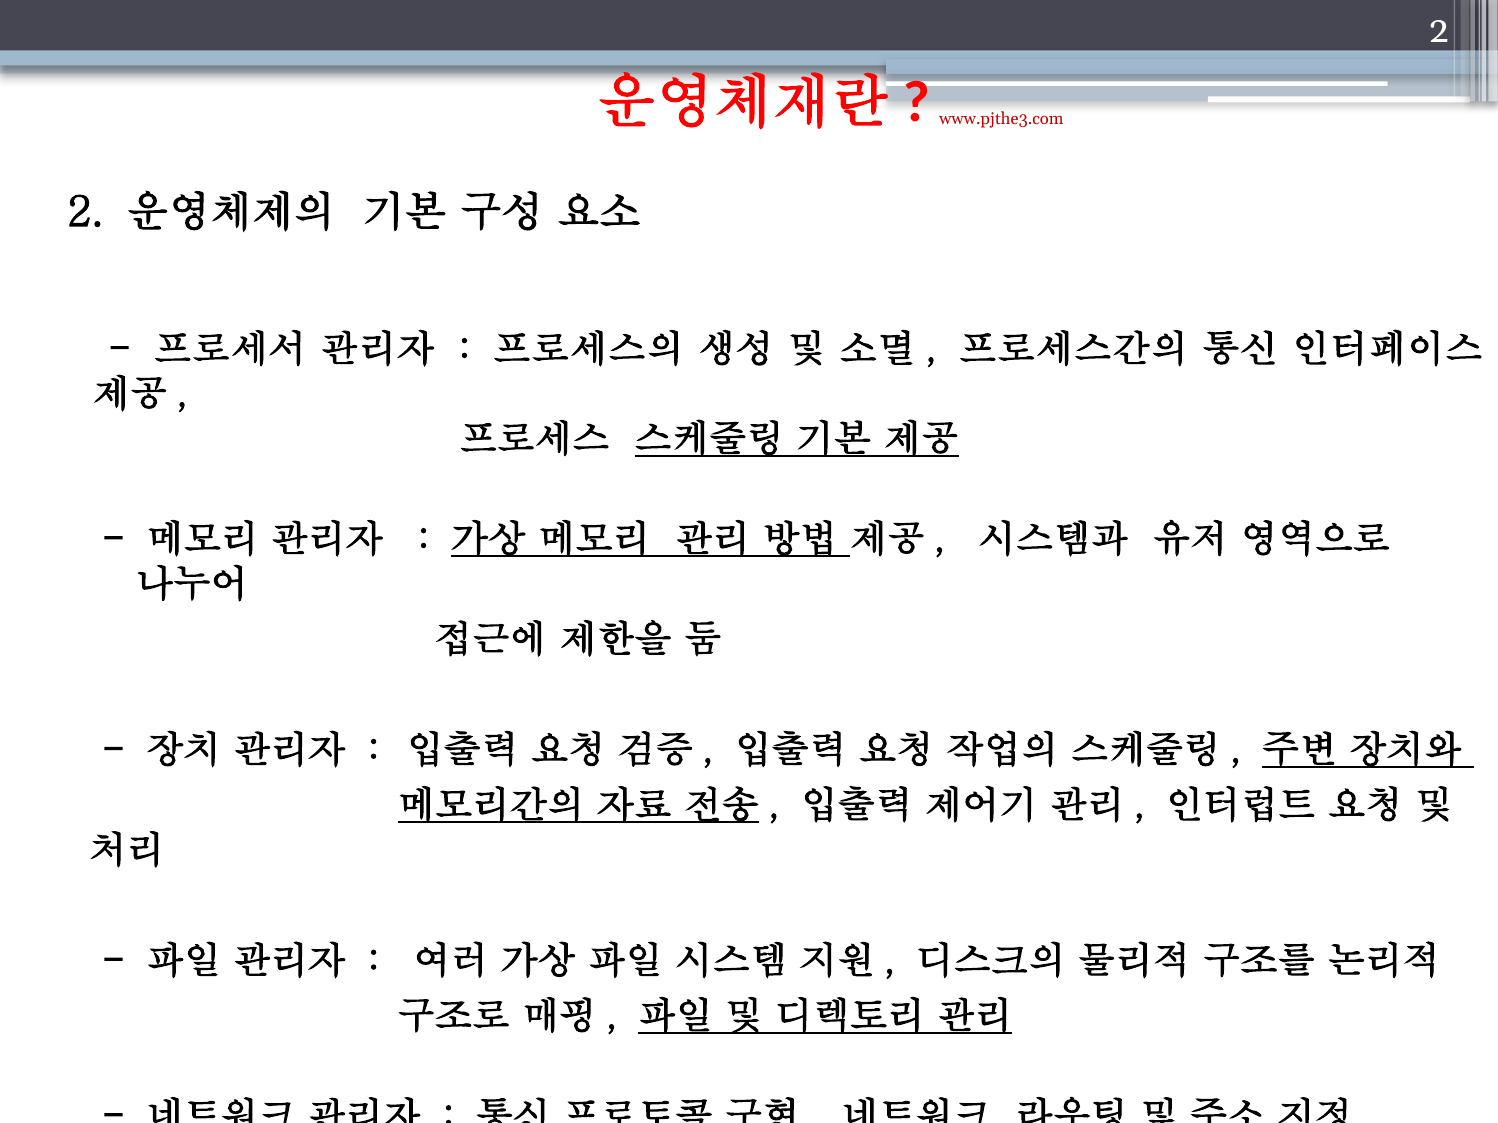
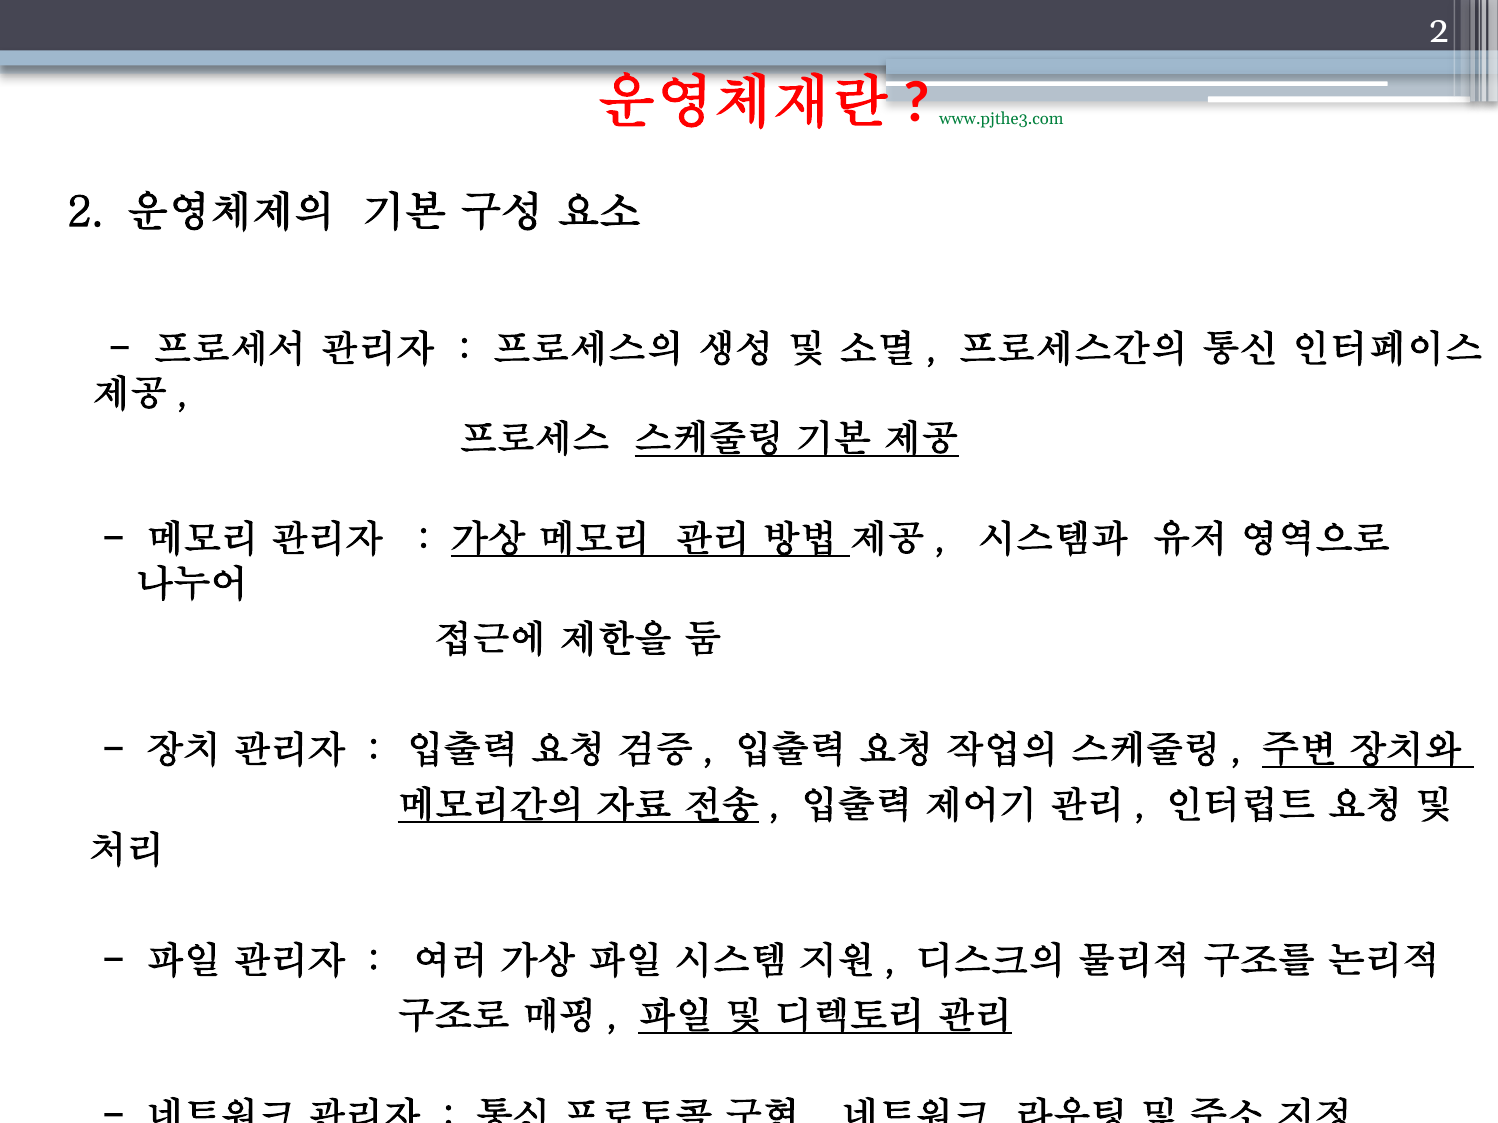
www.pjthe3.com colour: red -> green (1001, 119)
